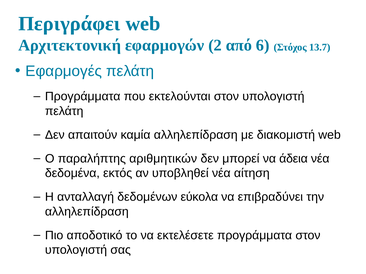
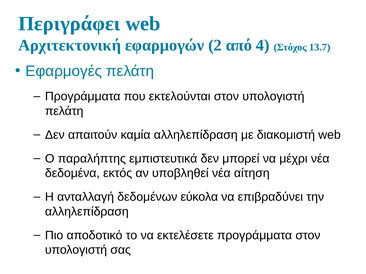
6: 6 -> 4 (263, 45)
αριθμητικών: αριθμητικών -> εμπιστευτικά (163, 159)
άδεια: άδεια -> μέχρι (293, 159)
